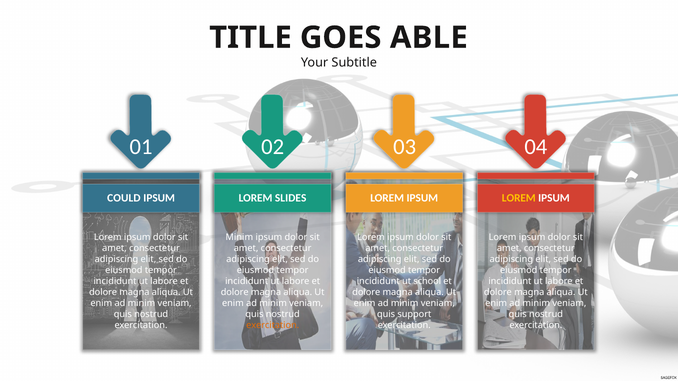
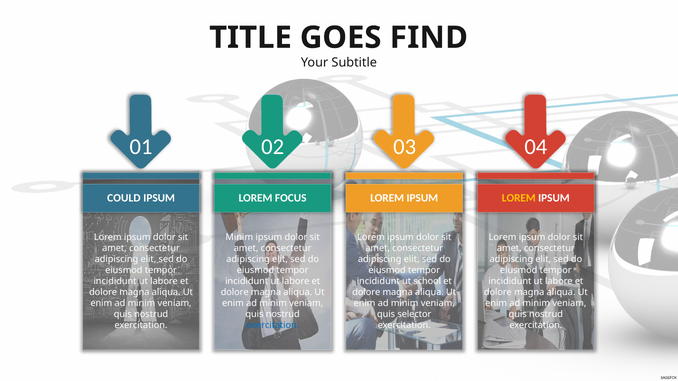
ABLE: ABLE -> FIND (429, 38)
SLIDES: SLIDES -> FOCUS (291, 198)
support: support -> selector (414, 315)
exercitation colour: orange -> blue (273, 326)
